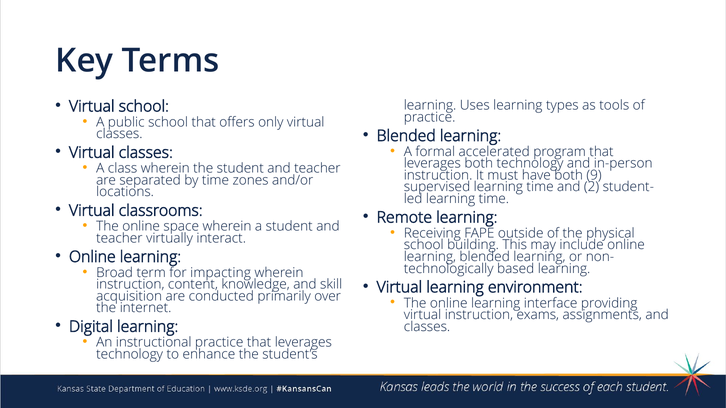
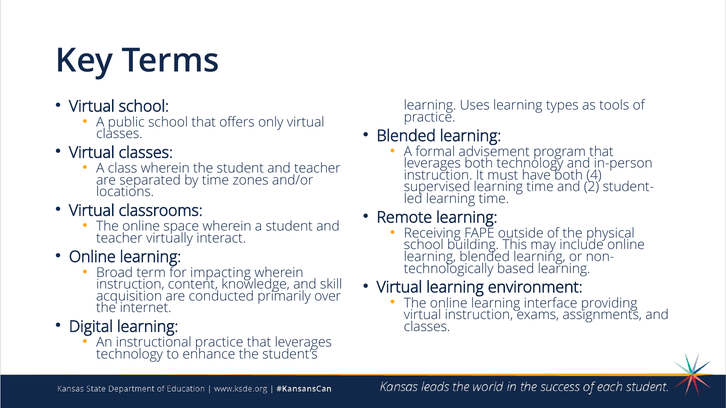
accelerated: accelerated -> advisement (494, 152)
9: 9 -> 4 (594, 175)
